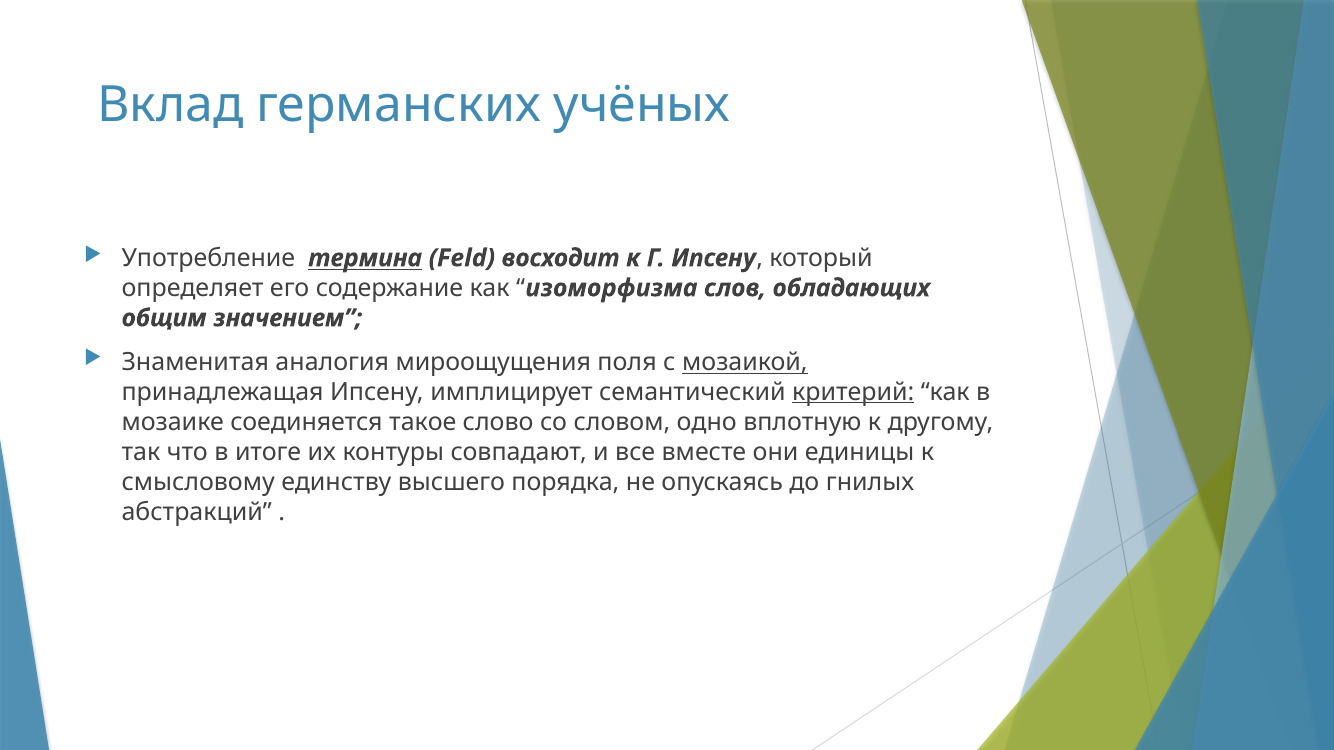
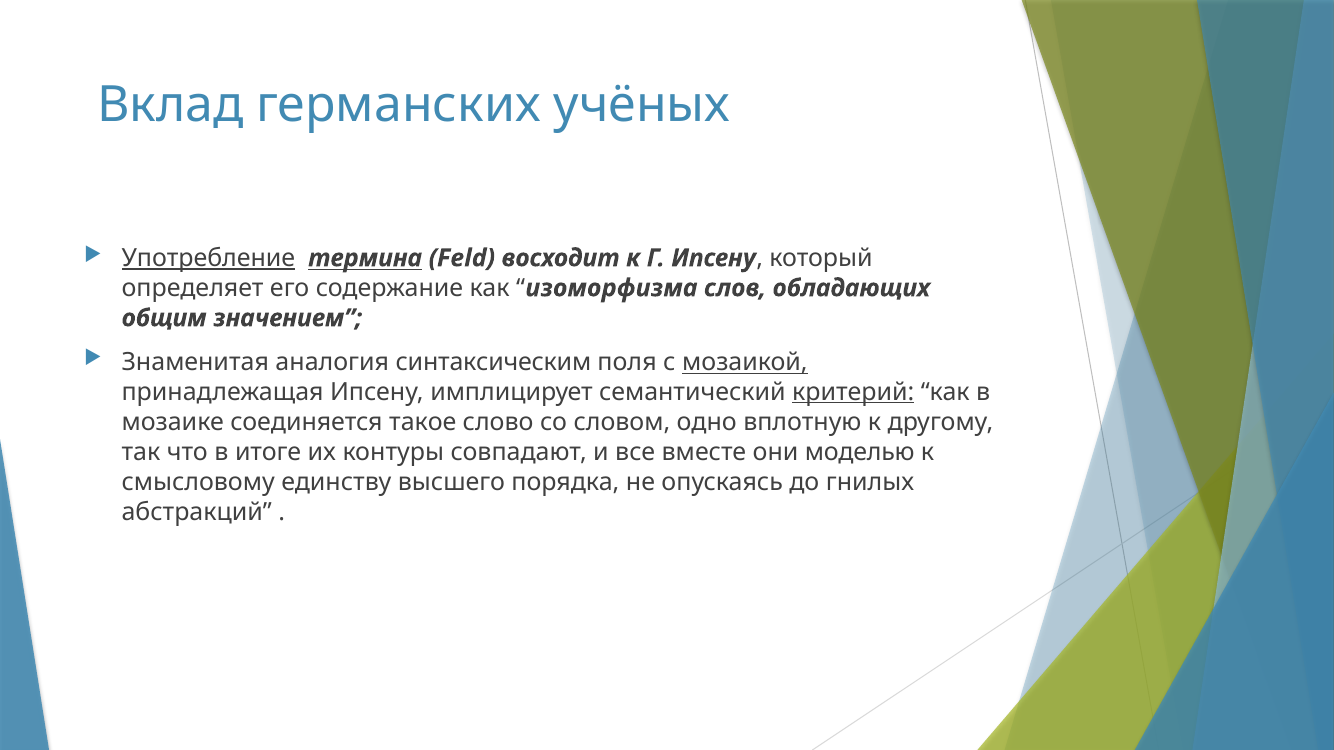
Употребление underline: none -> present (208, 258)
мироощущения: мироощущения -> синтаксическим (493, 362)
единицы: единицы -> моделью (860, 452)
